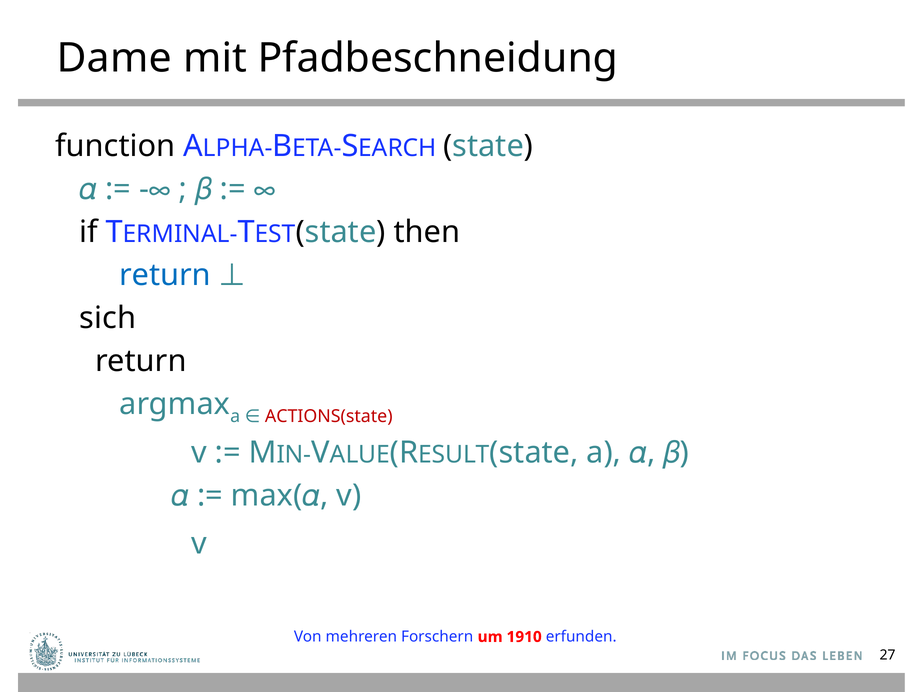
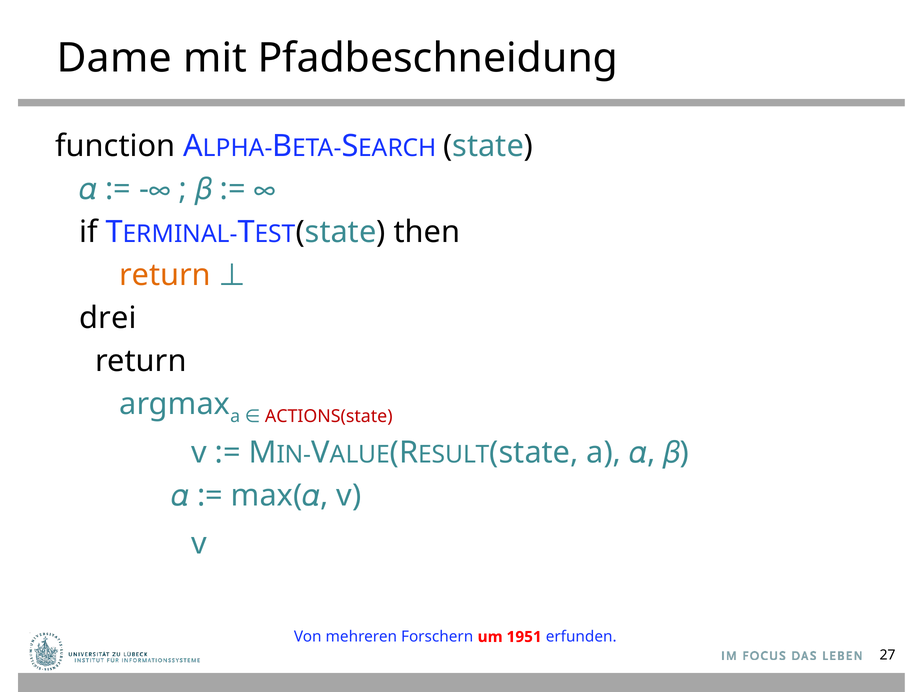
return colour: blue -> orange (165, 275)
sich: sich -> drei (108, 318)
1910: 1910 -> 1951 (524, 637)
